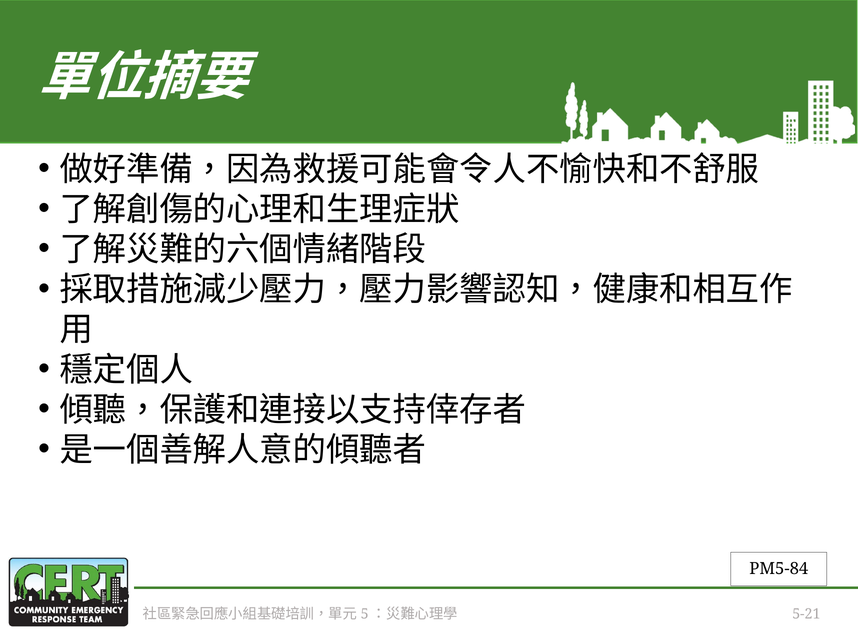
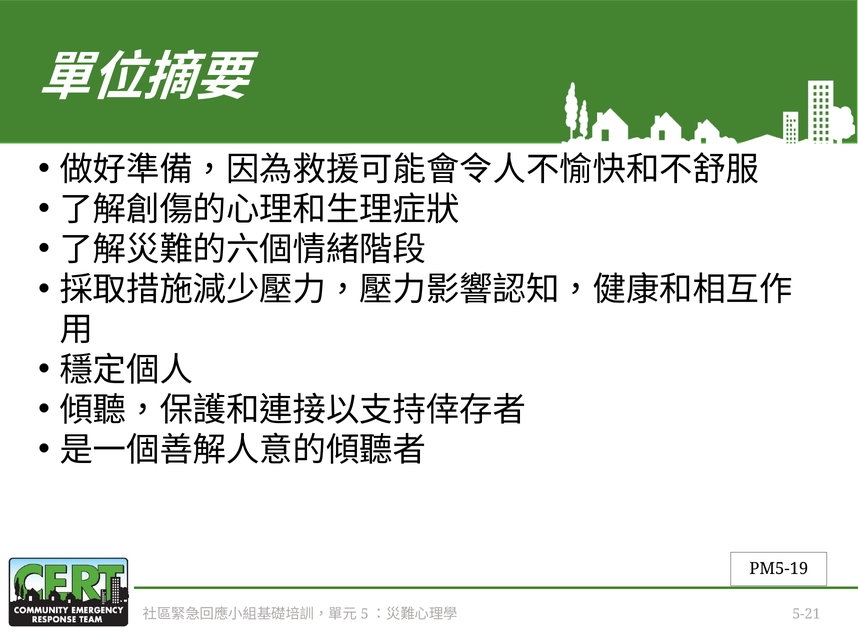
PM5-84: PM5-84 -> PM5-19 (779, 568)
